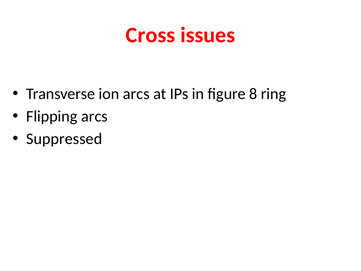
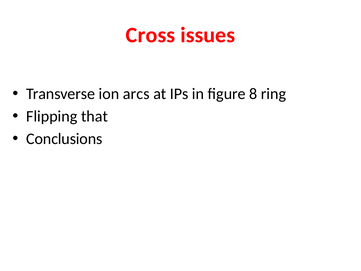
Flipping arcs: arcs -> that (94, 116)
Suppressed: Suppressed -> Conclusions (64, 139)
